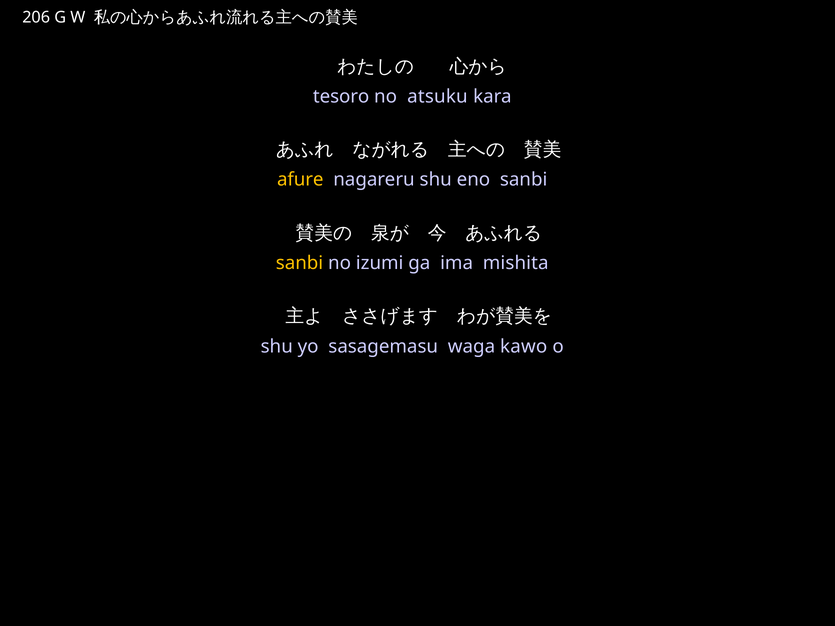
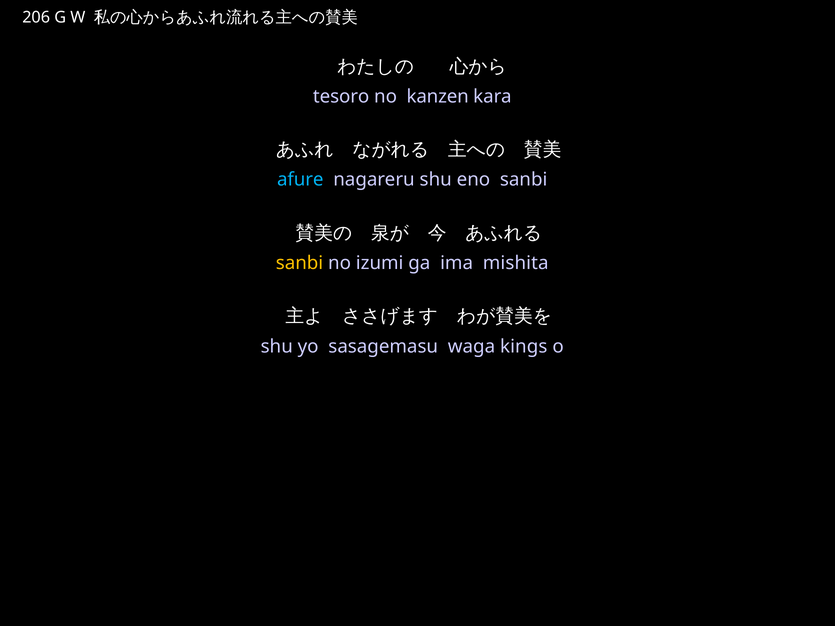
atsuku: atsuku -> kanzen (438, 97)
afure colour: yellow -> light blue (300, 180)
kawo: kawo -> kings (524, 347)
